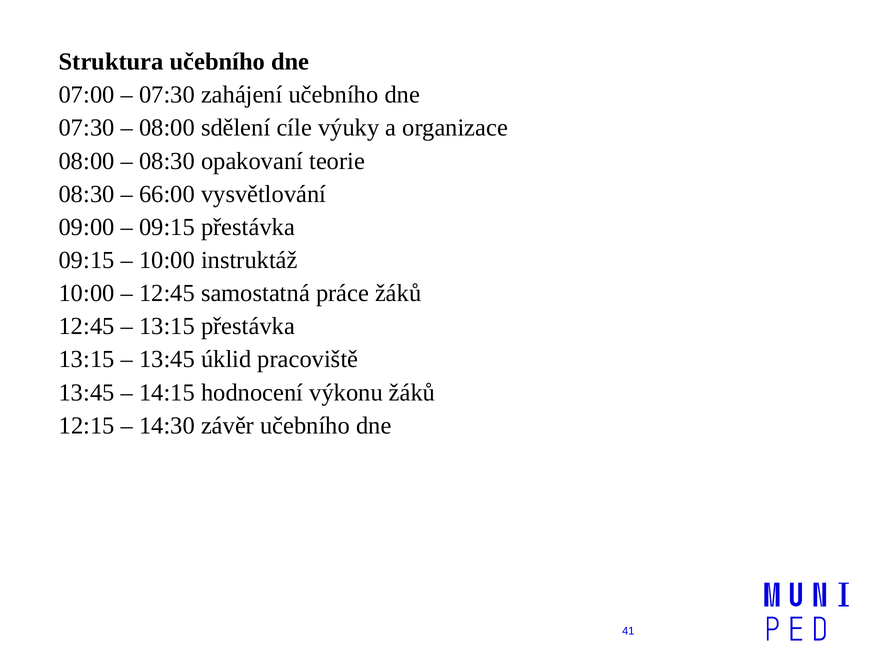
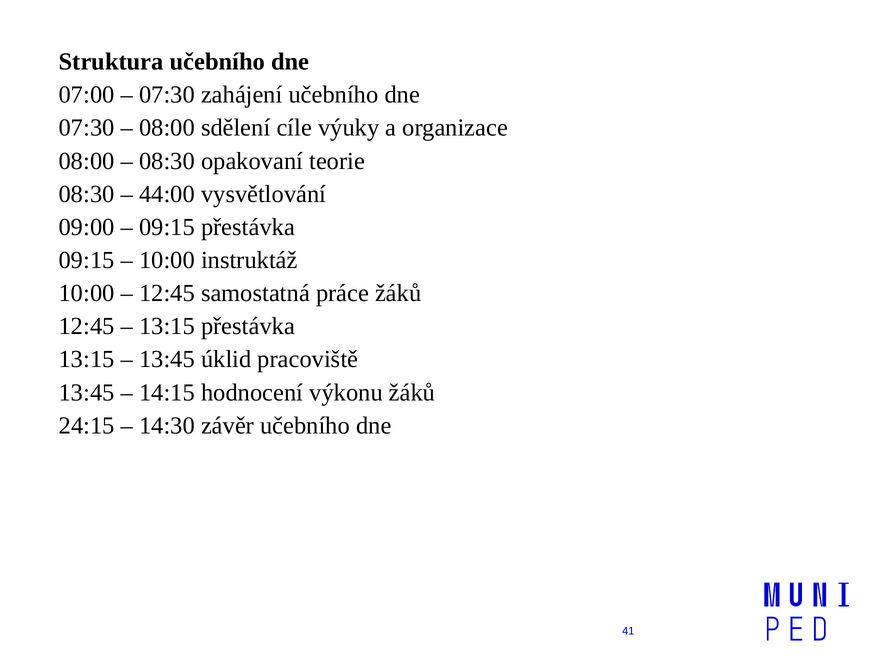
66:00: 66:00 -> 44:00 (167, 194)
12:15: 12:15 -> 24:15 (87, 425)
